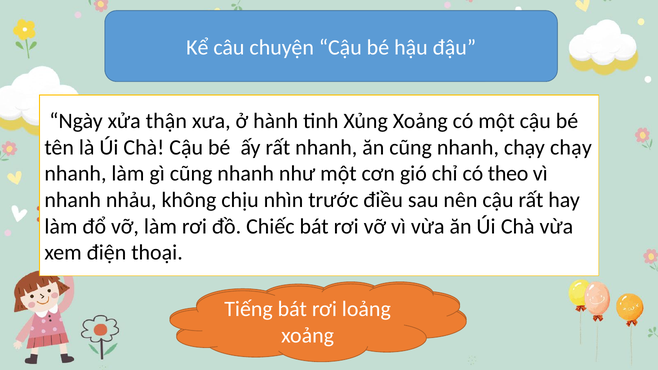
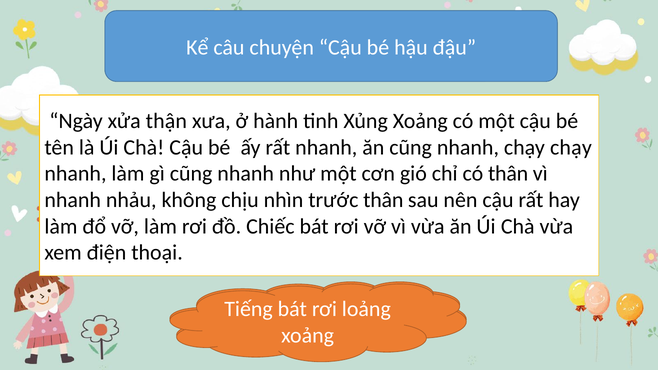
có theo: theo -> thân (508, 174)
trước điều: điều -> thân (383, 200)
